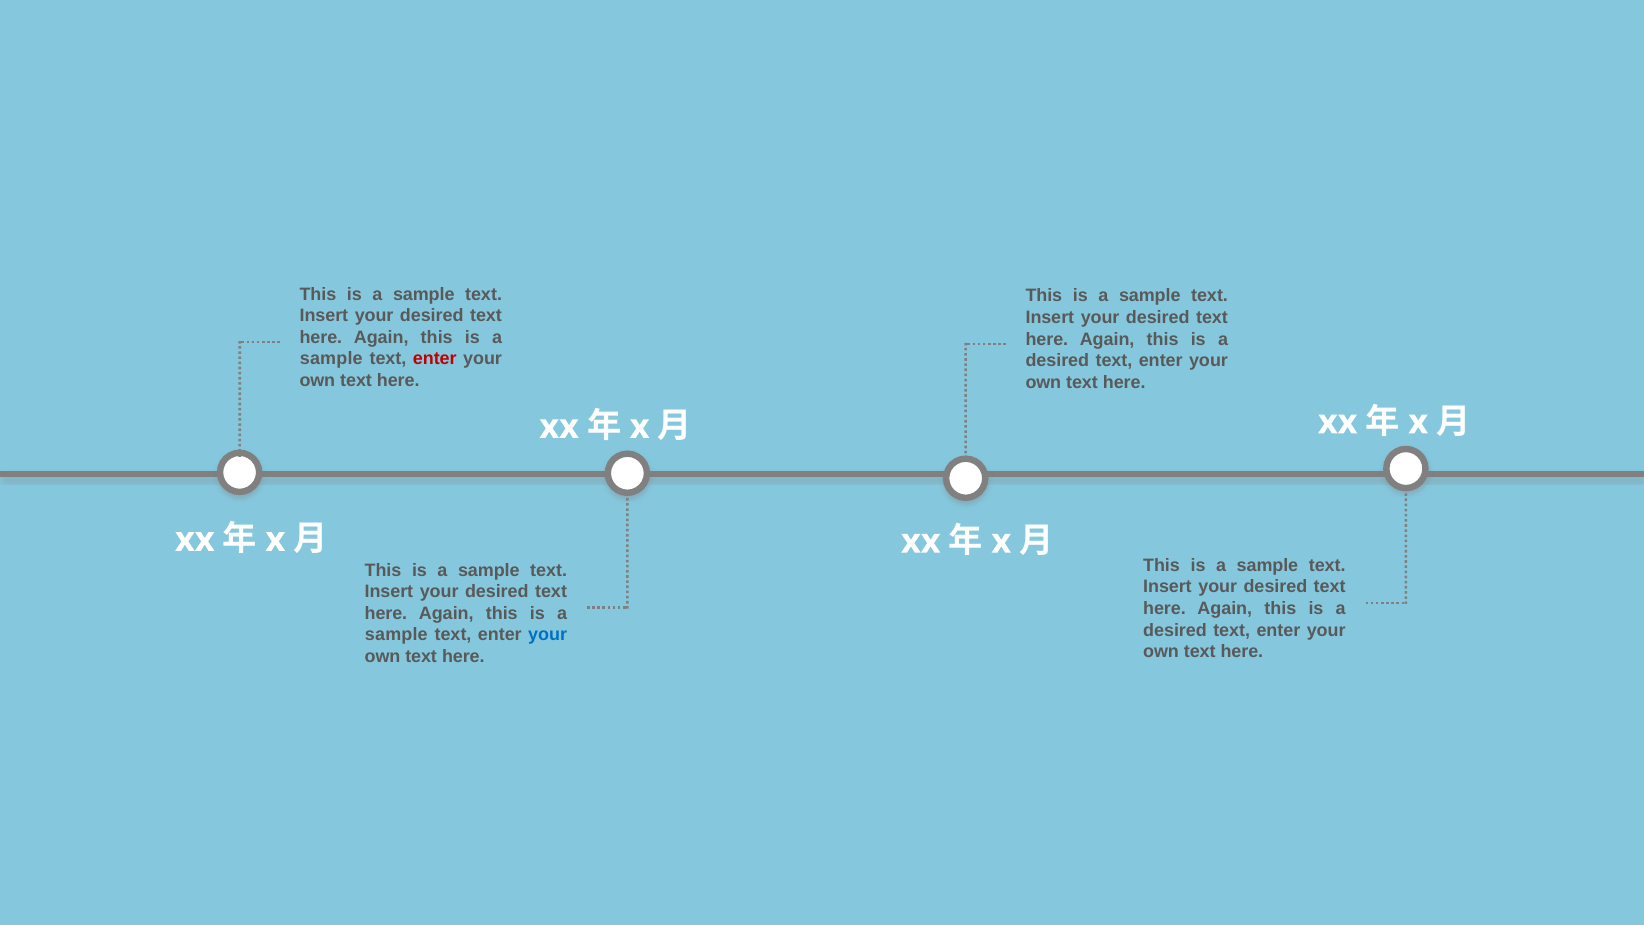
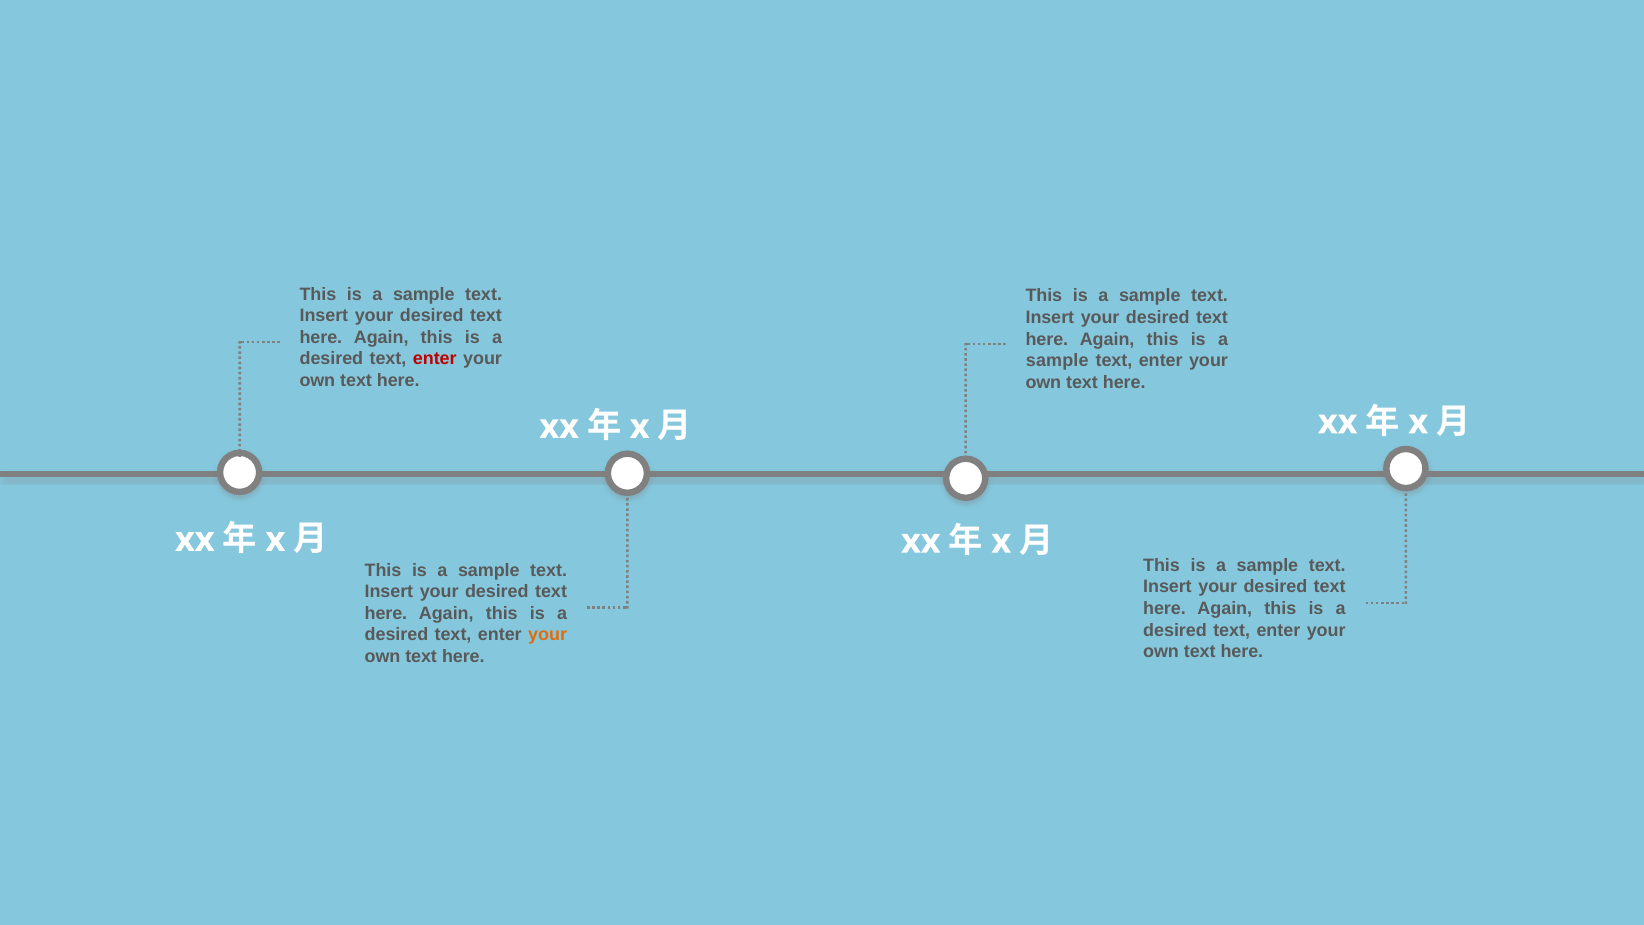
sample: sample -> desired (331, 359)
desired: desired -> sample (1057, 361)
sample: sample -> desired (396, 635)
your colour: blue -> orange (548, 635)
